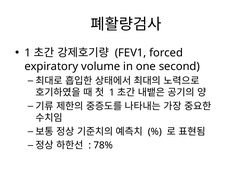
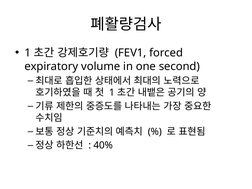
78%: 78% -> 40% (103, 145)
